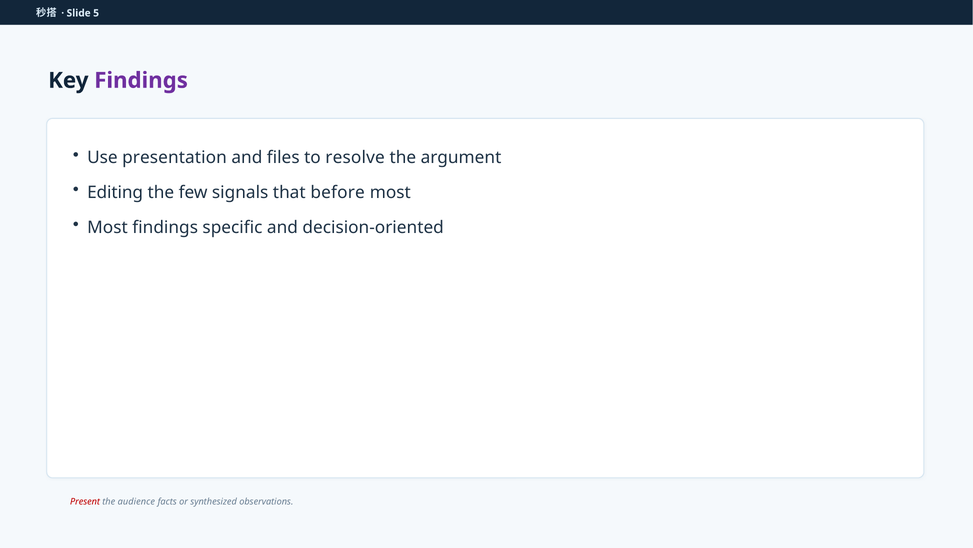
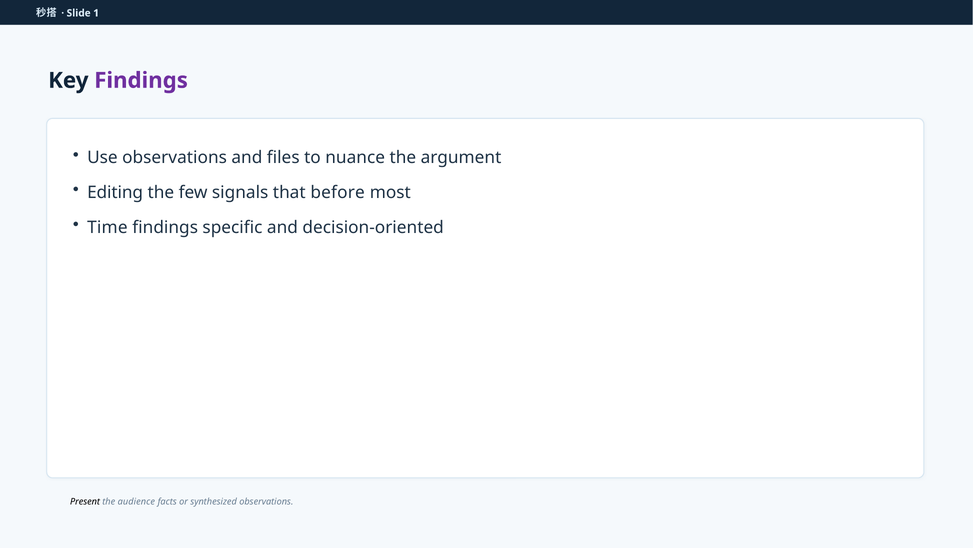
5: 5 -> 1 (96, 13)
Use presentation: presentation -> observations (175, 157)
resolve: resolve -> nuance (355, 157)
Most: Most -> Time (107, 227)
Present colour: red -> black (85, 501)
